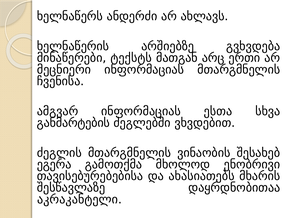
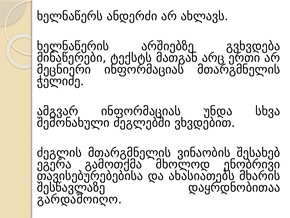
ჩვენისა: ჩვენისა -> ჭელიძე (61, 81)
ესთა: ესთა -> უნდა (218, 111)
განმარტების: განმარტების -> შემონახული (73, 123)
აკრაკანტელი: აკრაკანტელი -> გარდამოიღო (80, 199)
